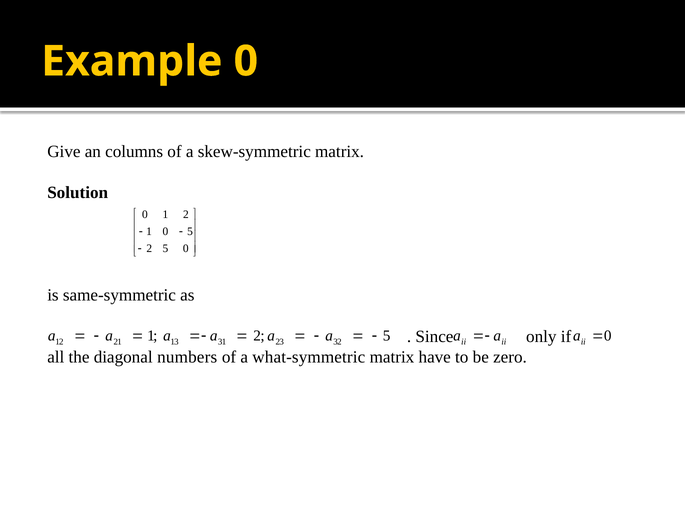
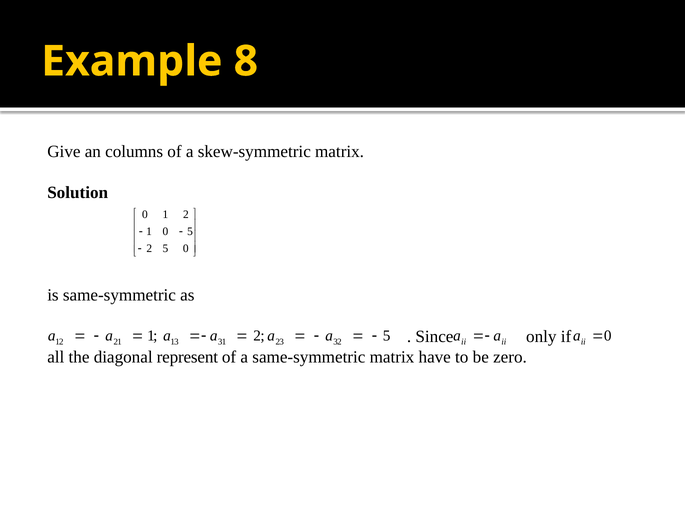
Example 0: 0 -> 8 (246, 61)
numbers: numbers -> represent (187, 357)
a what-symmetric: what-symmetric -> same-symmetric (309, 357)
